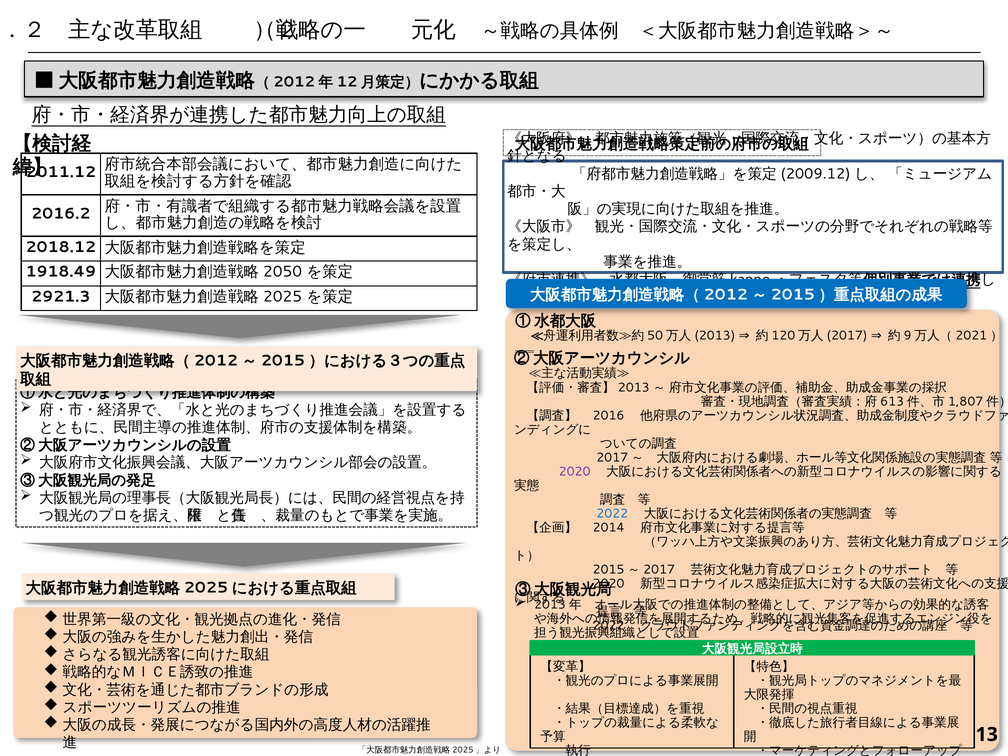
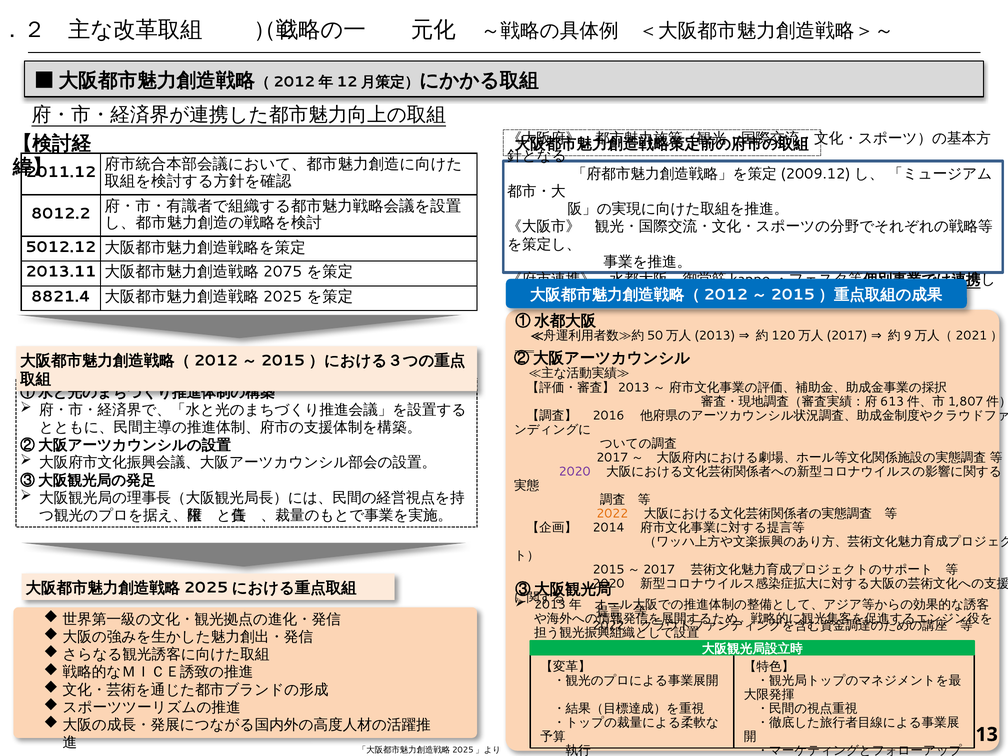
2016.2: 2016.2 -> 8012.2 (61, 214)
2018.12: 2018.12 -> 5012.12 (61, 247)
1918.49: 1918.49 -> 2013.11 (61, 272)
2050: 2050 -> 2075 (283, 272)
2921.3: 2921.3 -> 8821.4 (61, 296)
2022 colour: blue -> orange (612, 513)
